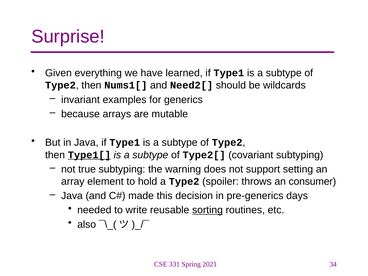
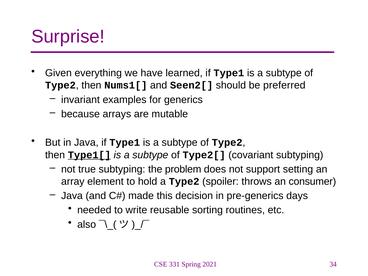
Need2[: Need2[ -> Seen2[ (192, 85)
wildcards: wildcards -> preferred (284, 85)
warning: warning -> problem (183, 169)
sorting underline: present -> none (207, 210)
